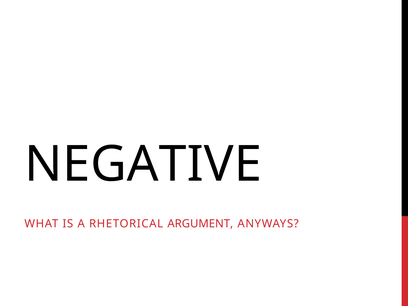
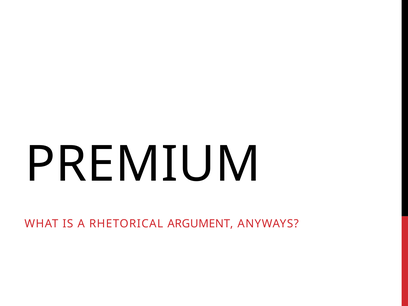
NEGATIVE: NEGATIVE -> PREMIUM (143, 164)
